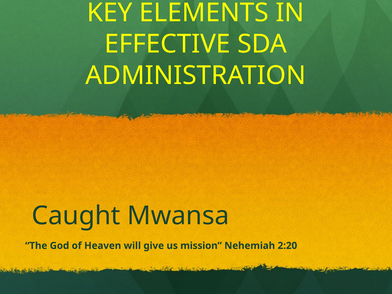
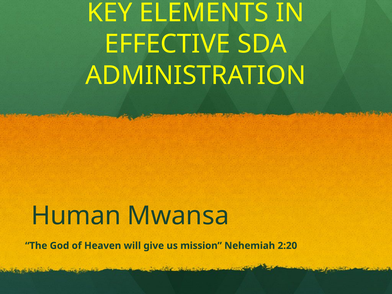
Caught: Caught -> Human (76, 216)
